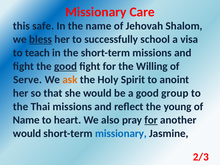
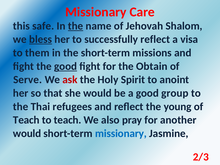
the underline: none -> present (76, 26)
successfully school: school -> reflect (155, 39)
teach: teach -> them (37, 53)
Willing: Willing -> Obtain (152, 66)
ask colour: orange -> red (70, 80)
Thai missions: missions -> refugees (72, 107)
Name: Name -> Teach (26, 120)
to heart: heart -> teach (68, 120)
for underline: present -> none (151, 120)
